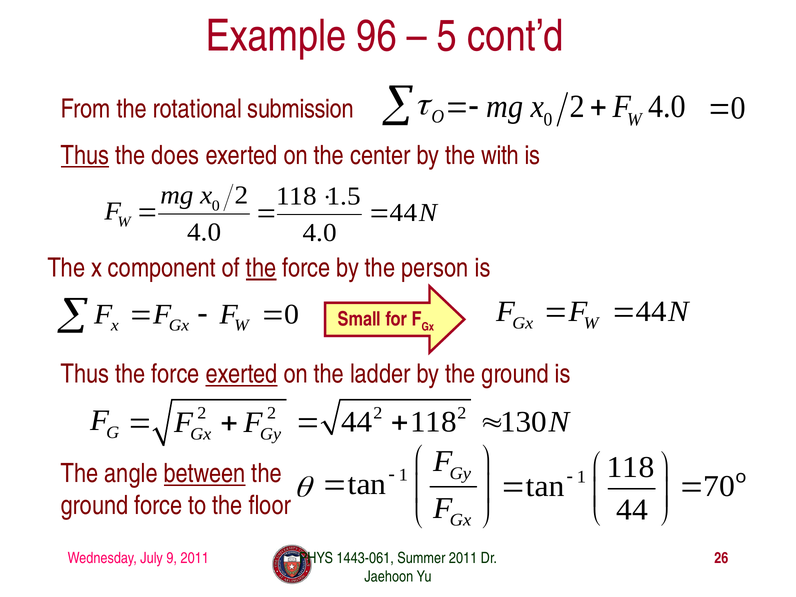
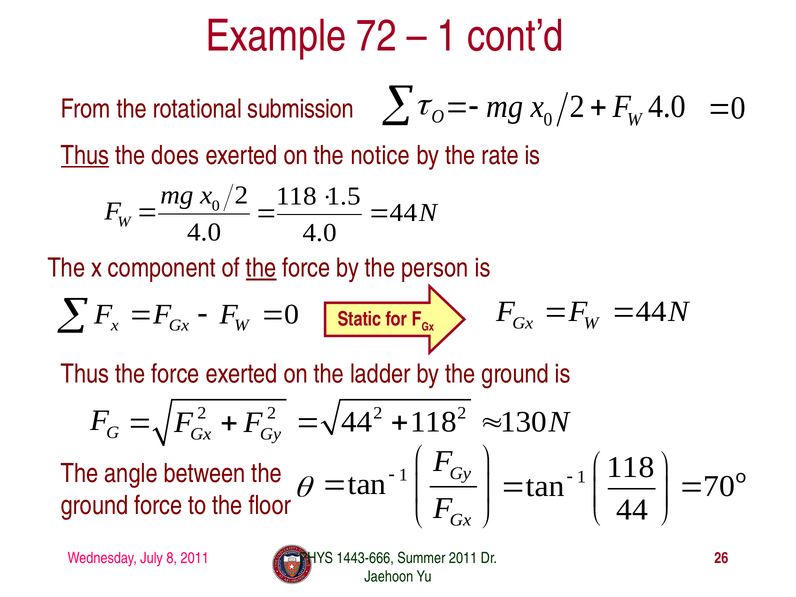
96: 96 -> 72 (377, 36)
5: 5 -> 1 (447, 36)
center: center -> notice (380, 155)
with: with -> rate (500, 155)
Small: Small -> Static (359, 319)
exerted underline: present -> none (242, 374)
between underline: present -> none (205, 474)
9: 9 -> 8 (172, 558)
1443-061: 1443-061 -> 1443-666 (365, 558)
